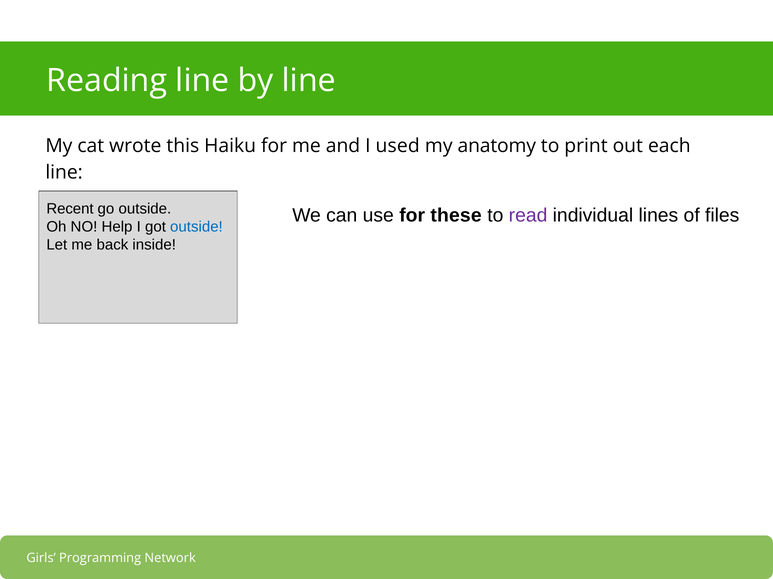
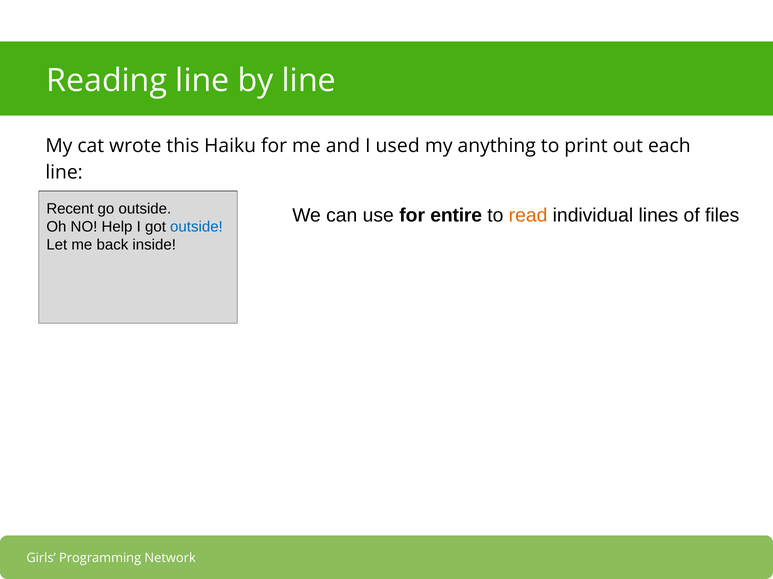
anatomy: anatomy -> anything (497, 146)
these: these -> entire (456, 215)
read colour: purple -> orange (528, 215)
